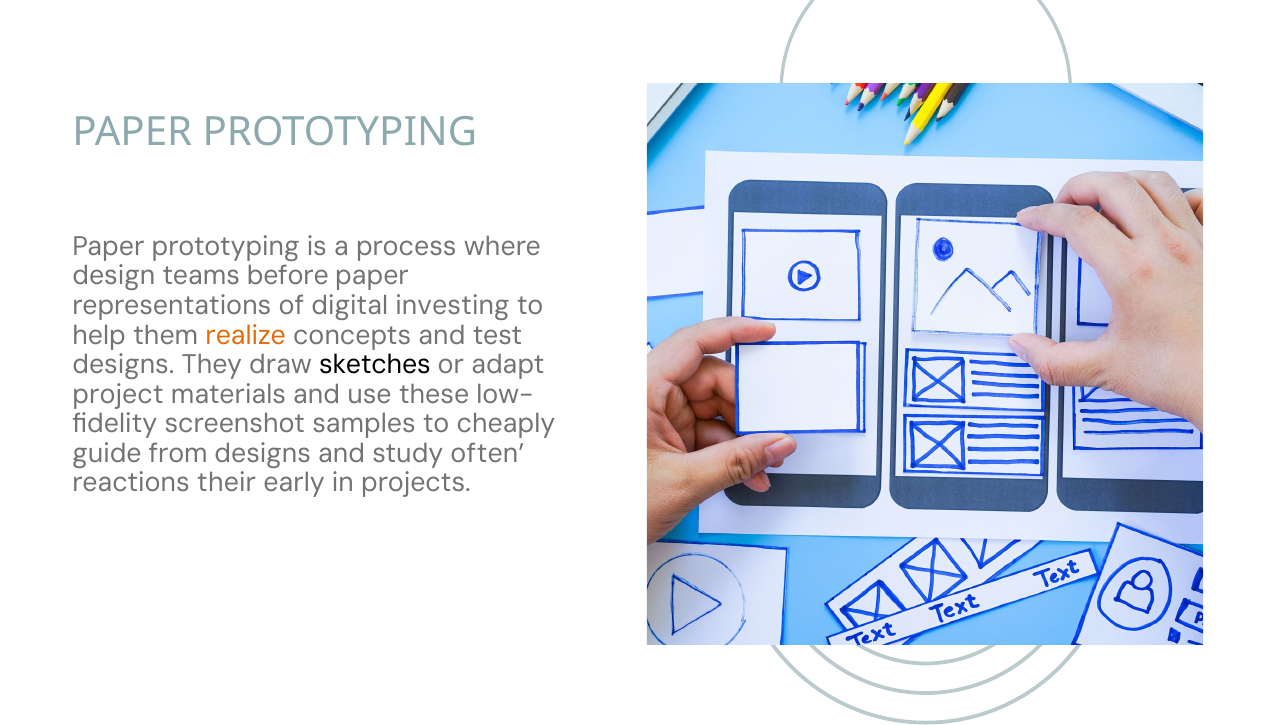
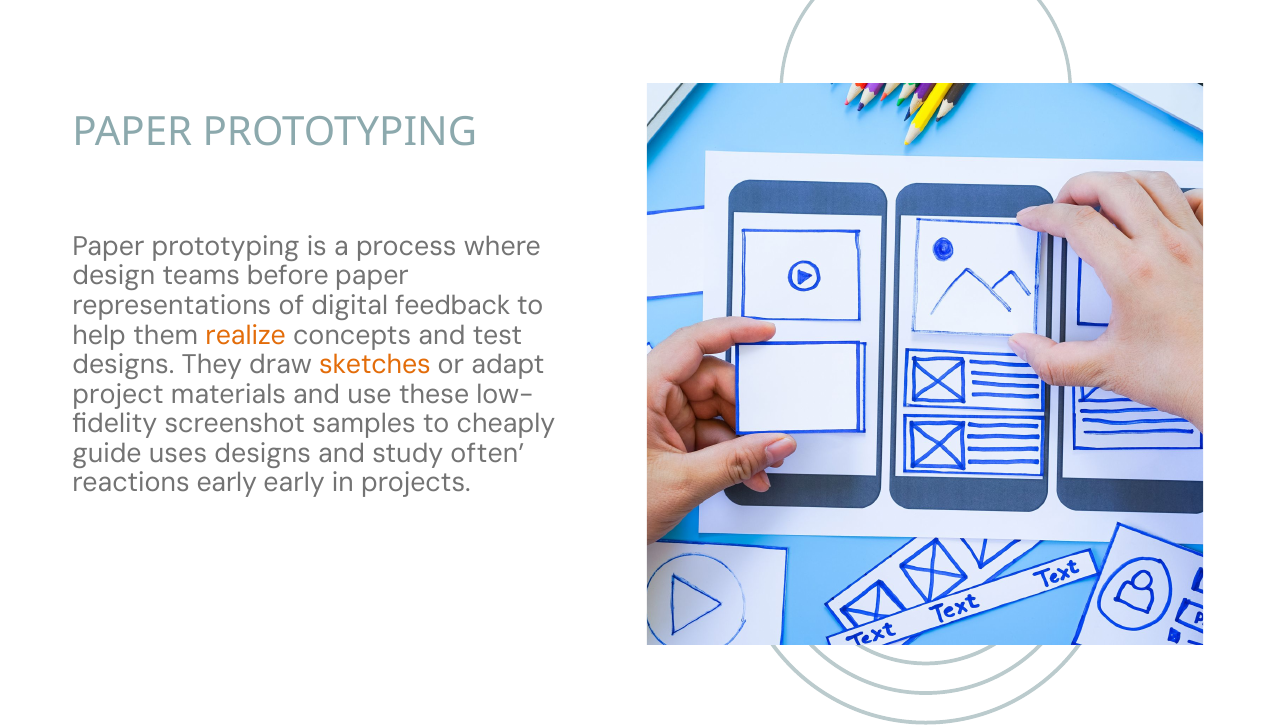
investing: investing -> feedback (453, 305)
sketches colour: black -> orange (375, 364)
from: from -> uses (178, 453)
reactions their: their -> early (227, 483)
